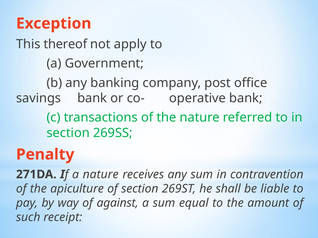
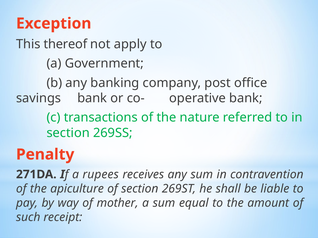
a nature: nature -> rupees (101, 175)
against: against -> mother (118, 203)
